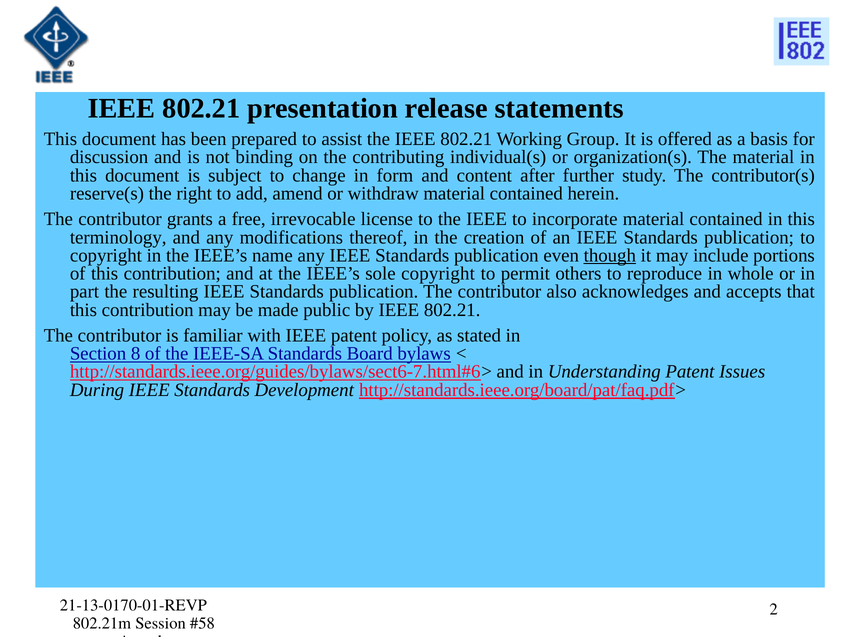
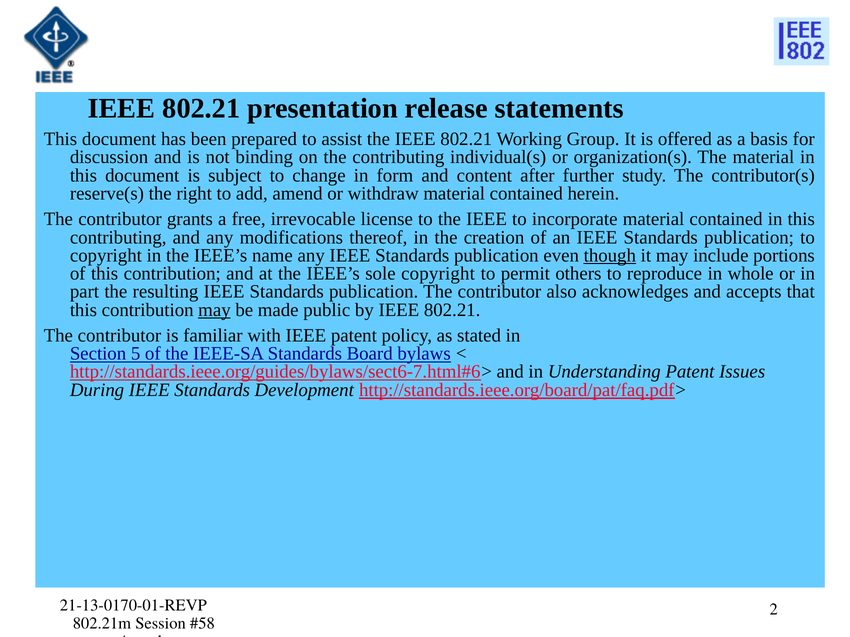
terminology: terminology -> contributing (118, 237)
may underline: none -> present (214, 310)
8: 8 -> 5 (136, 354)
